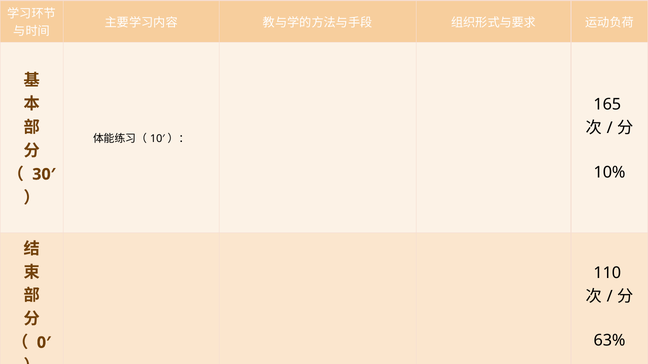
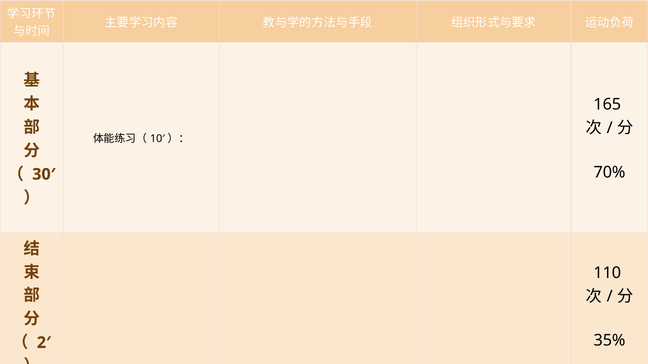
10%: 10% -> 70% (609, 172)
63%: 63% -> 35% (609, 341)
0′: 0′ -> 2′ (44, 343)
